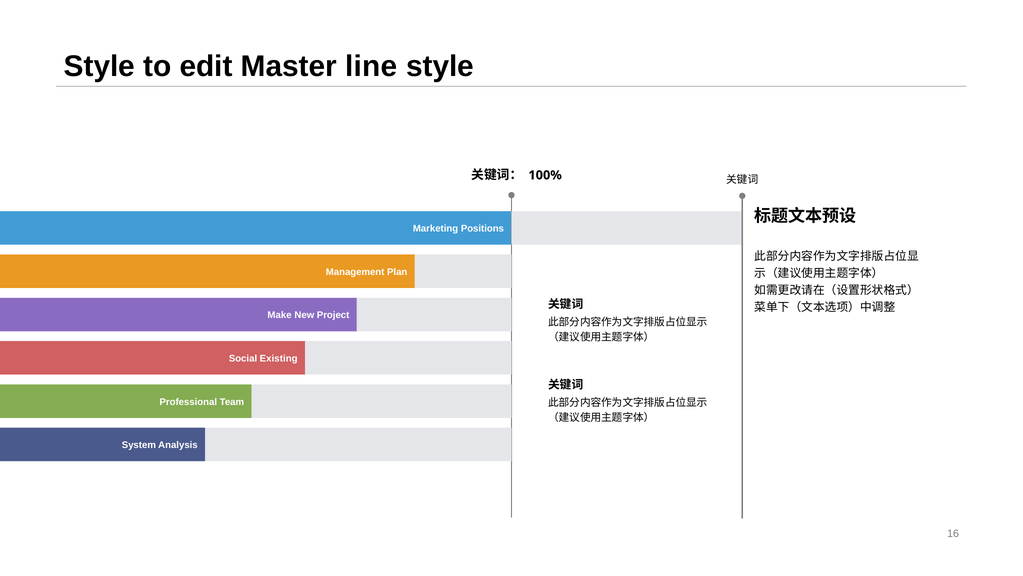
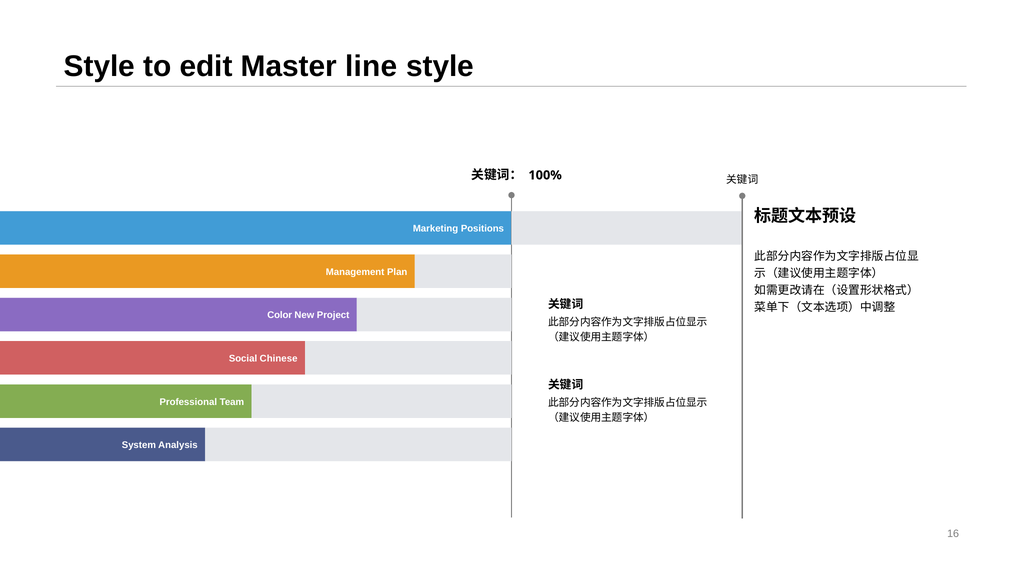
Make: Make -> Color (280, 315)
Existing: Existing -> Chinese (279, 358)
